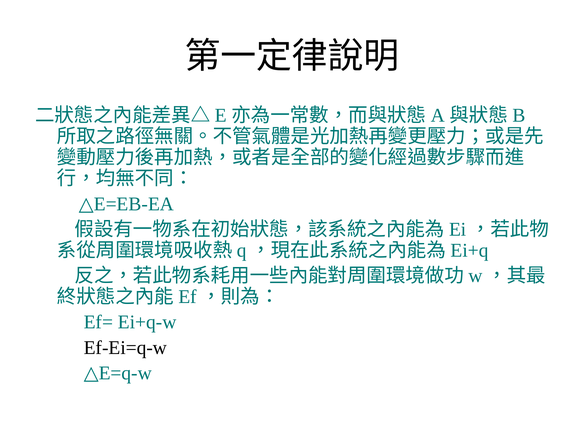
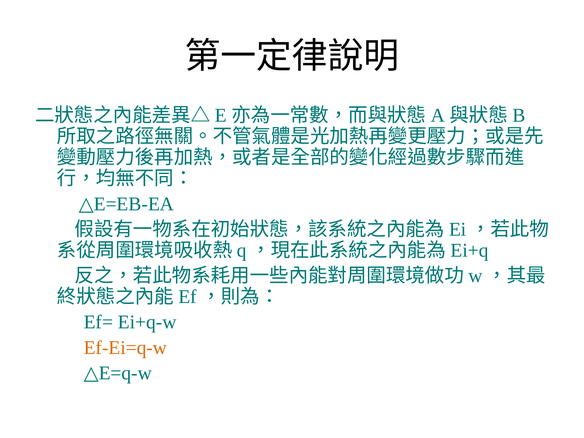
Ef-Ei=q-w colour: black -> orange (125, 348)
